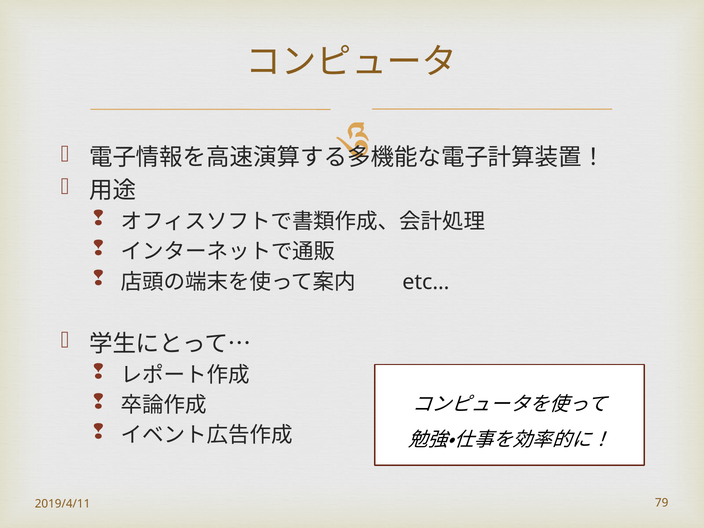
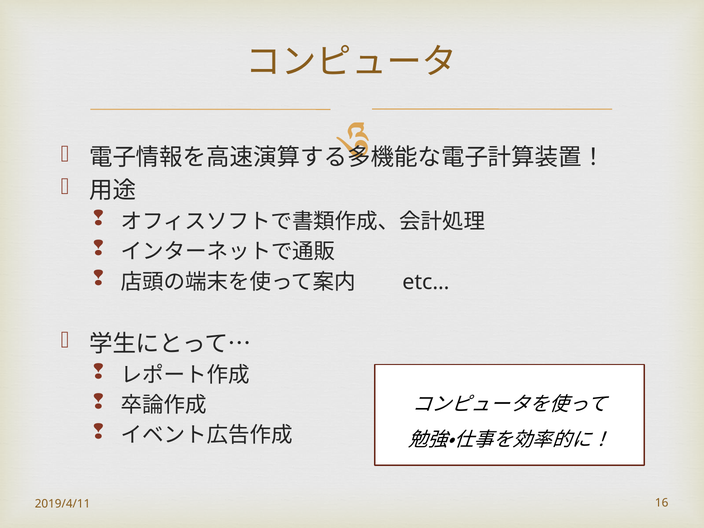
79: 79 -> 16 (662, 503)
